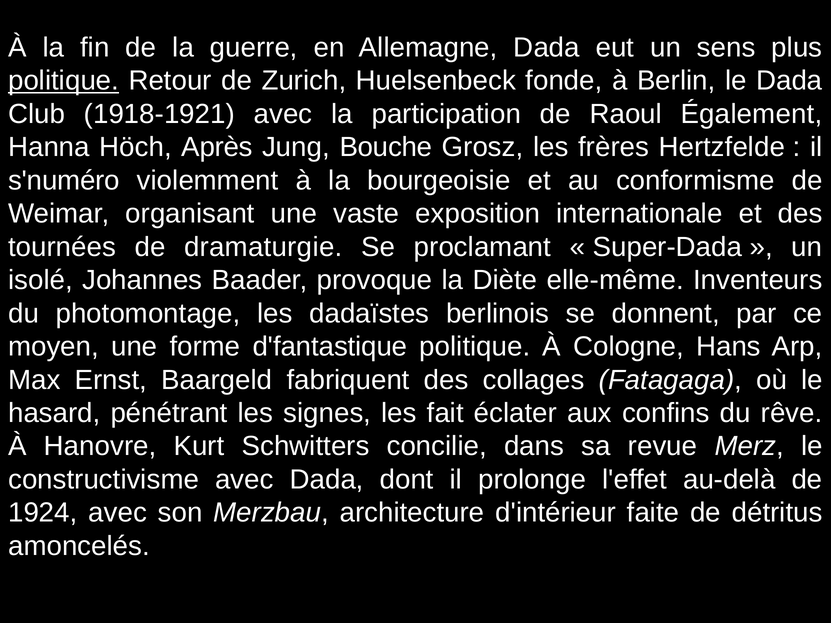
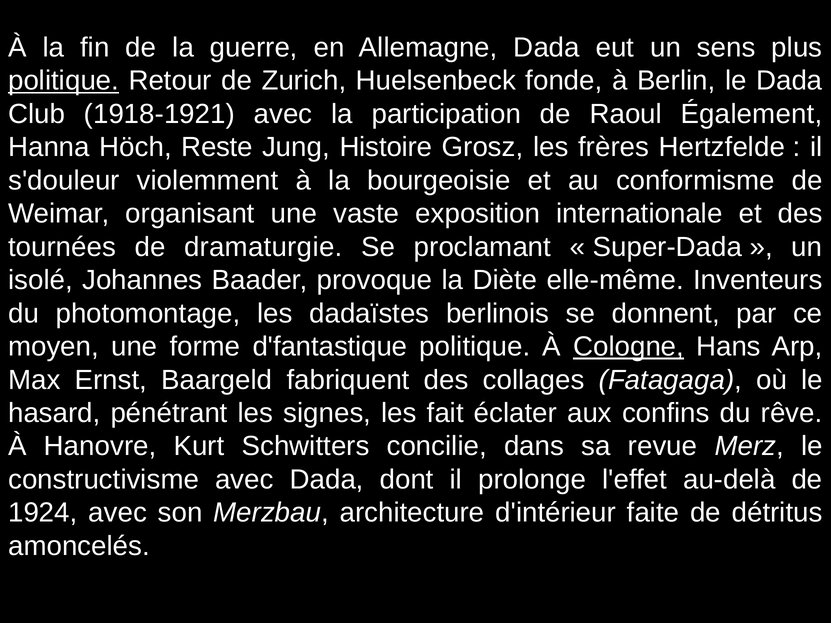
Après: Après -> Reste (217, 147)
Bouche: Bouche -> Histoire (386, 147)
s'numéro: s'numéro -> s'douleur (64, 181)
Cologne underline: none -> present (629, 347)
